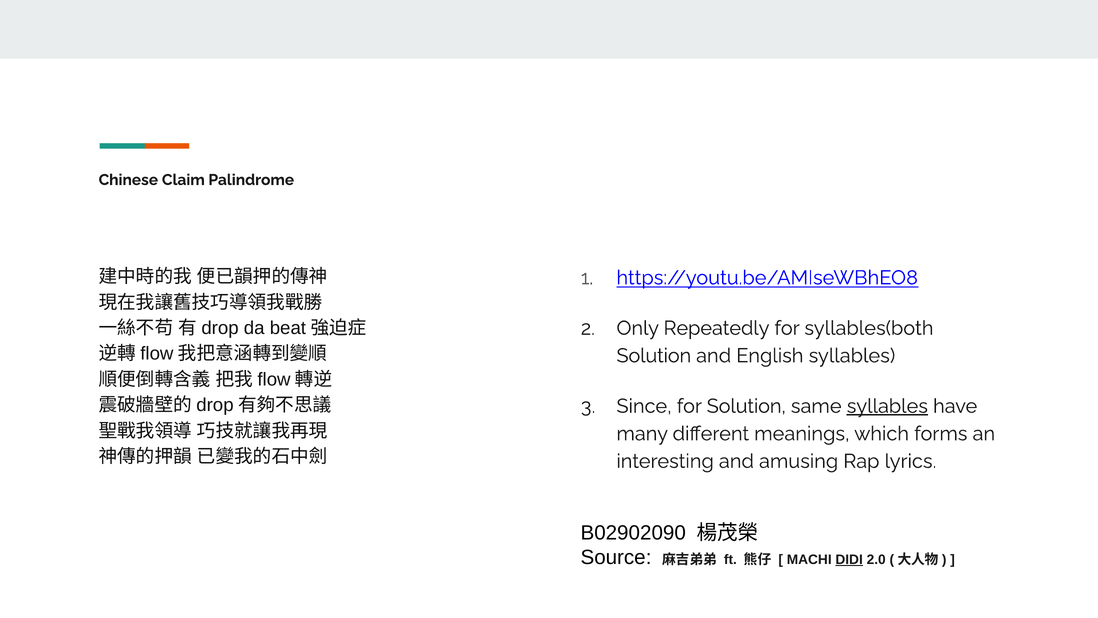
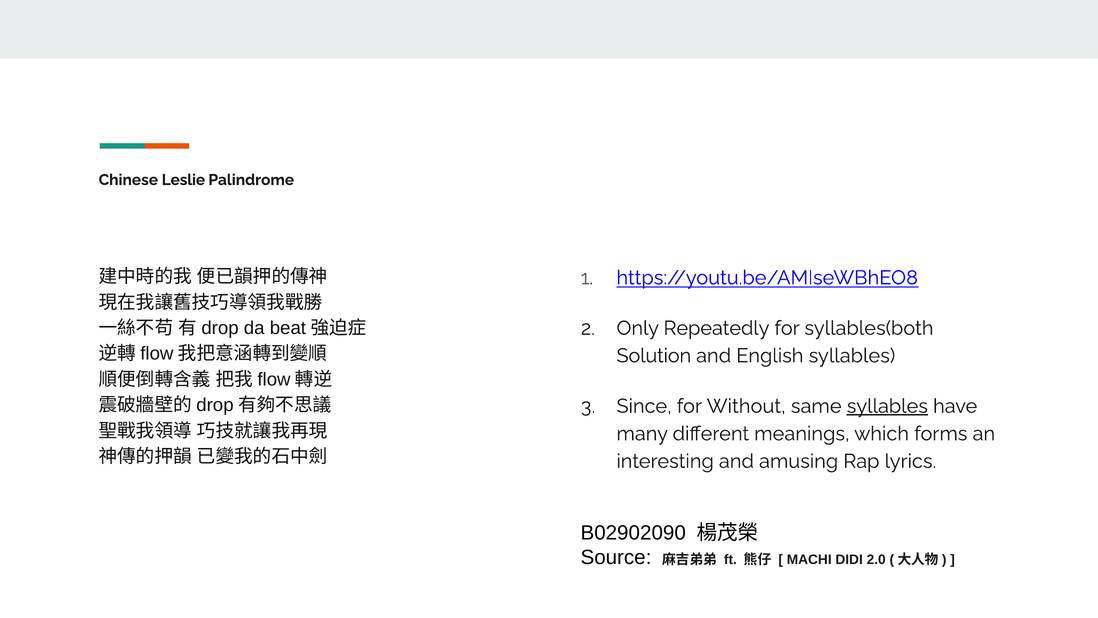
Claim: Claim -> Leslie (183, 180)
for Solution: Solution -> Without (746, 406)
DIDI underline: present -> none (849, 559)
